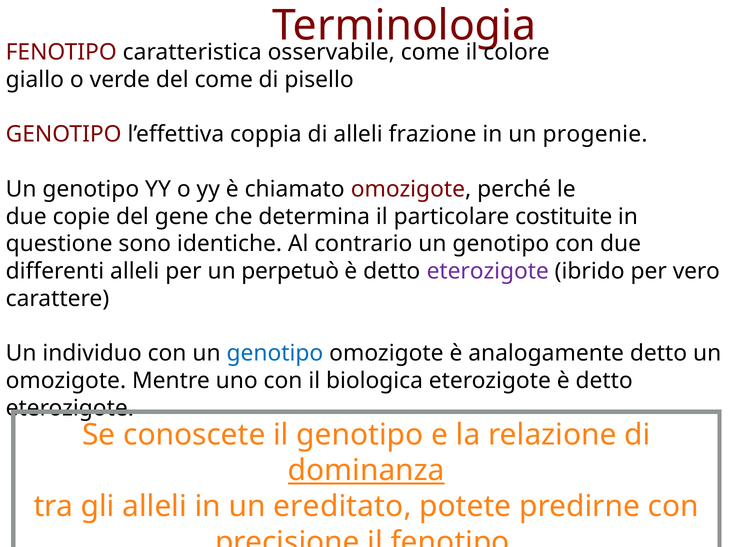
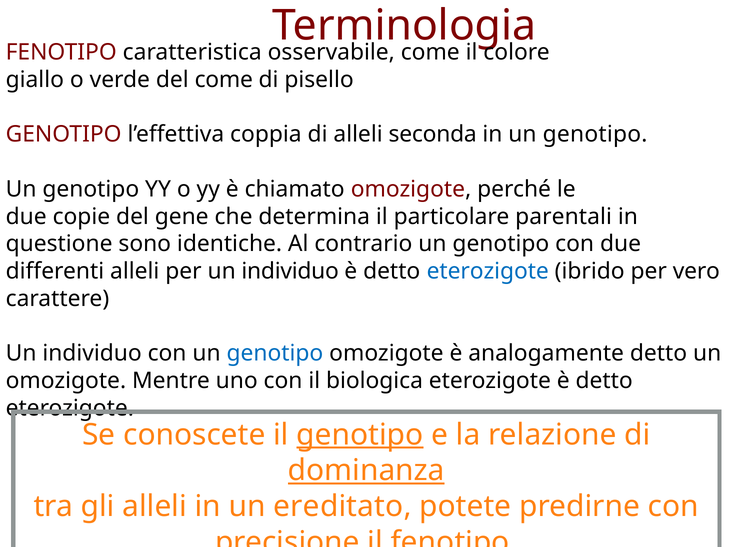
frazione: frazione -> seconda (433, 135)
in un progenie: progenie -> genotipo (595, 135)
costituite: costituite -> parentali (564, 217)
per un perpetuò: perpetuò -> individuo (290, 272)
eterozigote colour: purple -> blue (488, 272)
genotipo underline: none -> present (360, 435)
